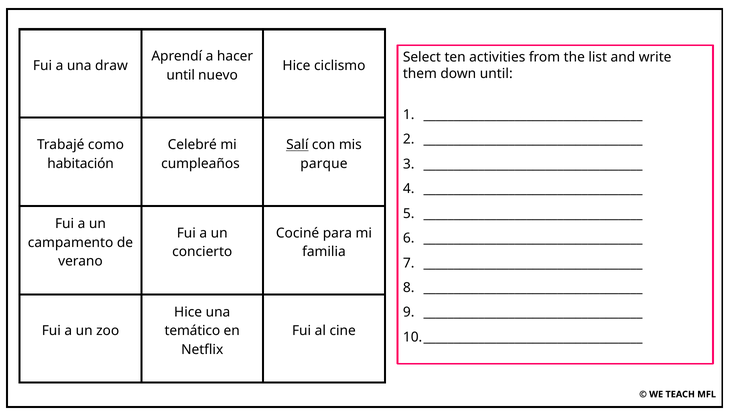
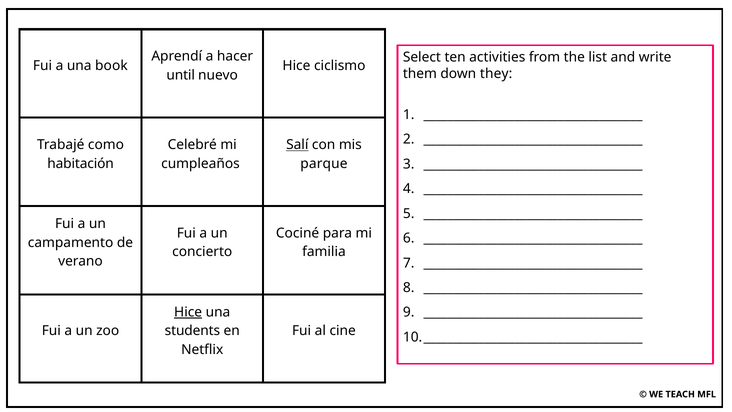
draw: draw -> book (111, 66)
down until: until -> they (496, 73)
Hice underline: none -> present (188, 312)
temático: temático -> students (192, 331)
